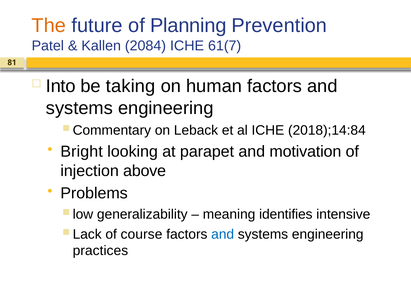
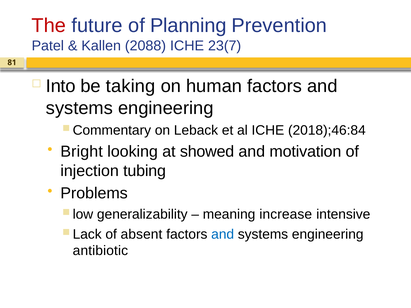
The colour: orange -> red (49, 26)
2084: 2084 -> 2088 (145, 46)
61(7: 61(7 -> 23(7 (225, 46)
2018);14:84: 2018);14:84 -> 2018);46:84 (327, 130)
parapet: parapet -> showed (207, 152)
above: above -> tubing (145, 171)
identifies: identifies -> increase (286, 215)
course: course -> absent (141, 234)
practices: practices -> antibiotic (100, 251)
